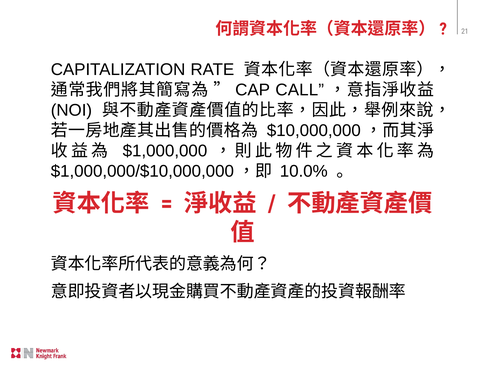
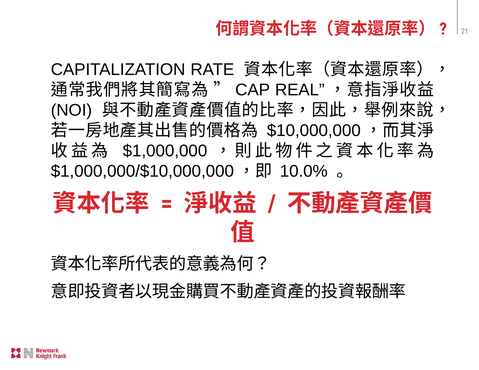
CALL: CALL -> REAL (300, 90)
